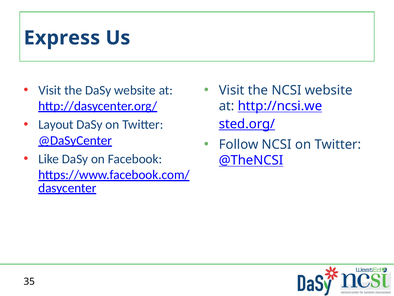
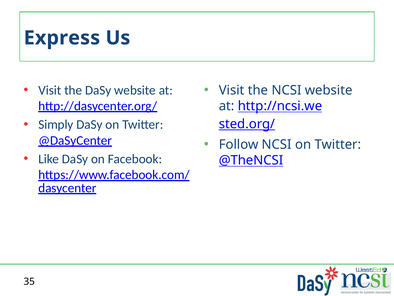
Layout: Layout -> Simply (56, 124)
